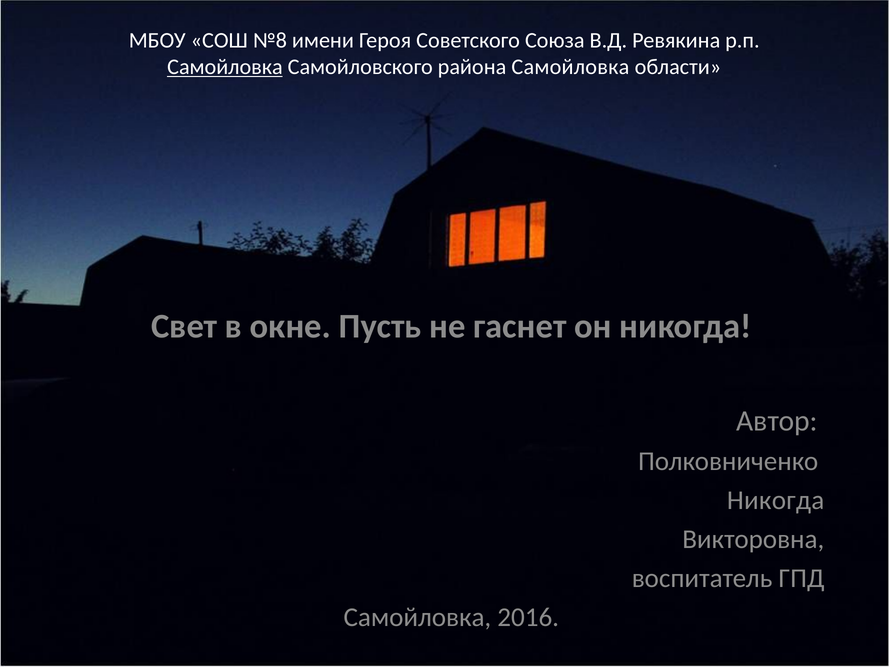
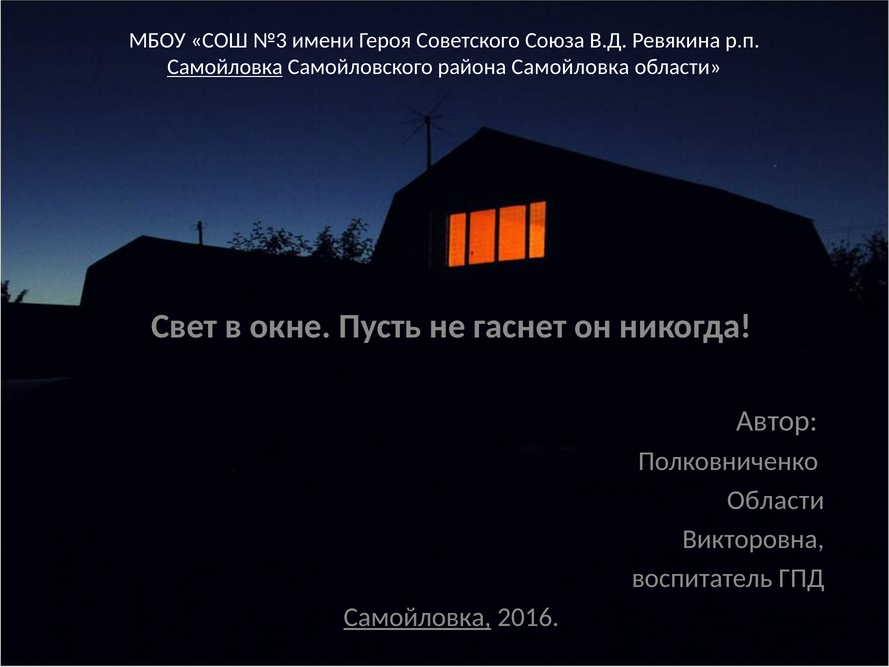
№8: №8 -> №3 (270, 40)
Никогда: Никогда -> Области (776, 500)
Самойловка underline: none -> present (417, 617)
